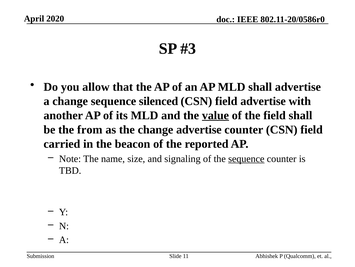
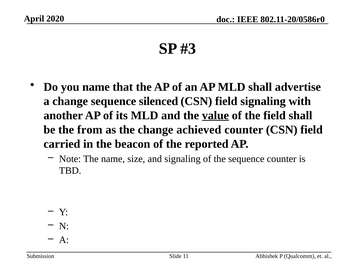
you allow: allow -> name (96, 87)
field advertise: advertise -> signaling (263, 101)
change advertise: advertise -> achieved (199, 129)
sequence underline: present -> none (246, 158)
